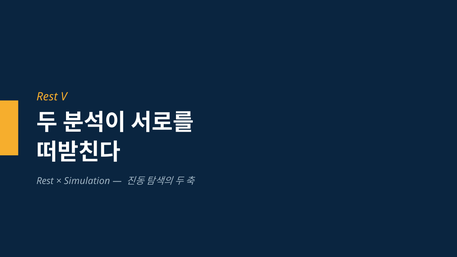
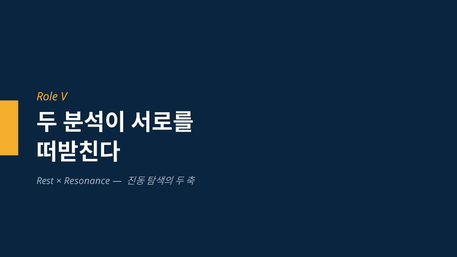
Rest: Rest -> Role (47, 97)
Simulation: Simulation -> Resonance (87, 181)
